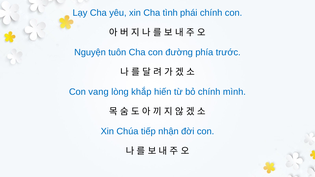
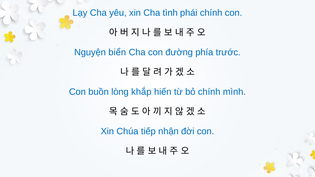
tuôn: tuôn -> biển (117, 52)
vang: vang -> buồn (99, 92)
